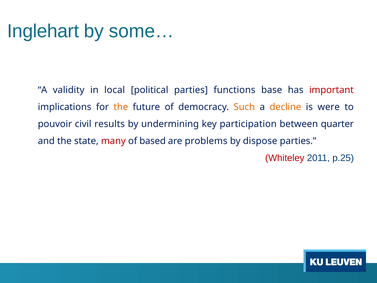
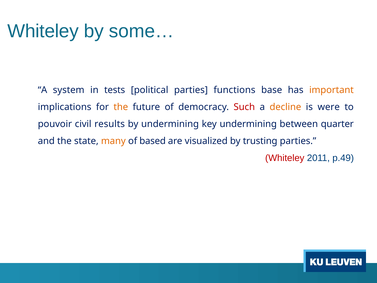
Inglehart: Inglehart -> Whiteley (43, 31)
validity: validity -> system (69, 90)
local: local -> tests (115, 90)
important colour: red -> orange (331, 90)
Such colour: orange -> red (244, 107)
key participation: participation -> undermining (248, 124)
many colour: red -> orange (113, 141)
problems: problems -> visualized (206, 141)
dispose: dispose -> trusting (260, 141)
p.25: p.25 -> p.49 (343, 158)
